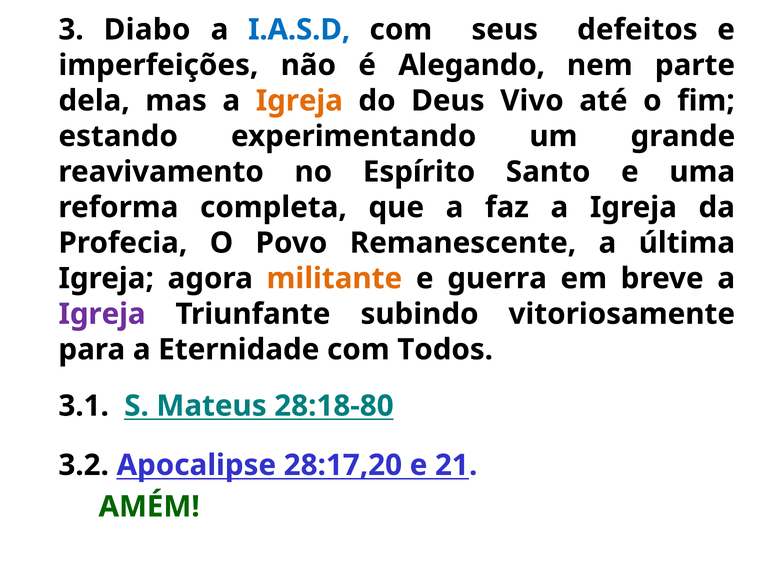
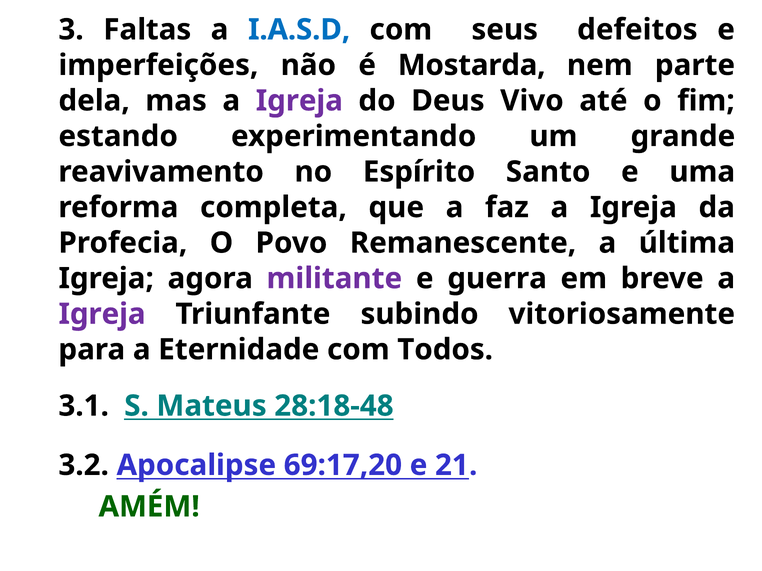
Diabo: Diabo -> Faltas (147, 30)
Alegando: Alegando -> Mostarda (472, 65)
Igreja colour: orange -> purple (299, 101)
militante colour: orange -> purple (334, 279)
28:18-80: 28:18-80 -> 28:18-48 (334, 406)
28:17,20: 28:17,20 -> 69:17,20 (343, 466)
